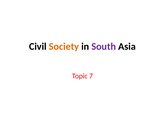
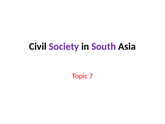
Society colour: orange -> purple (64, 46)
